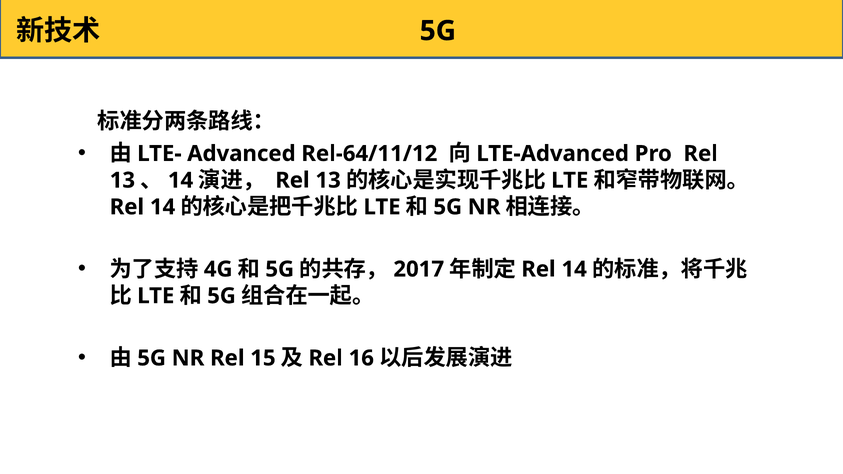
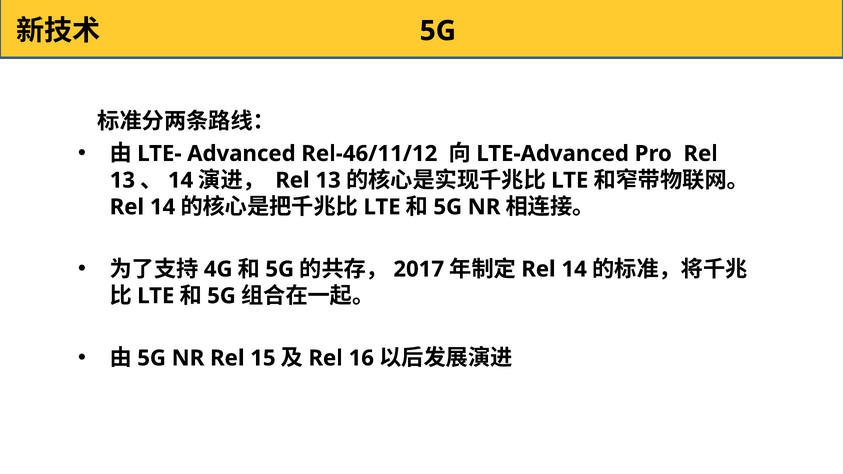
Rel-64/11/12: Rel-64/11/12 -> Rel-46/11/12 (369, 154)
